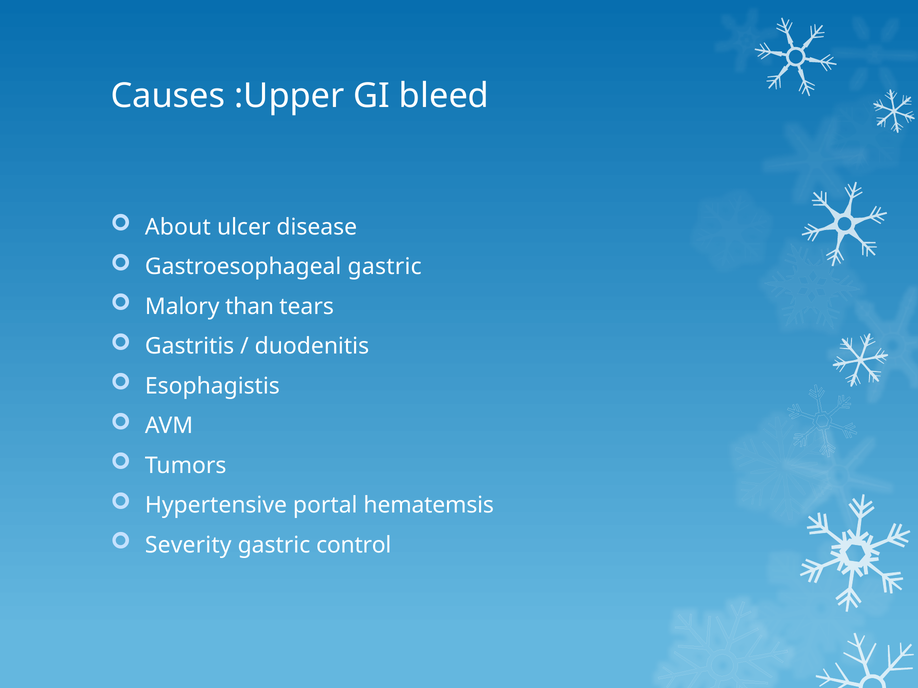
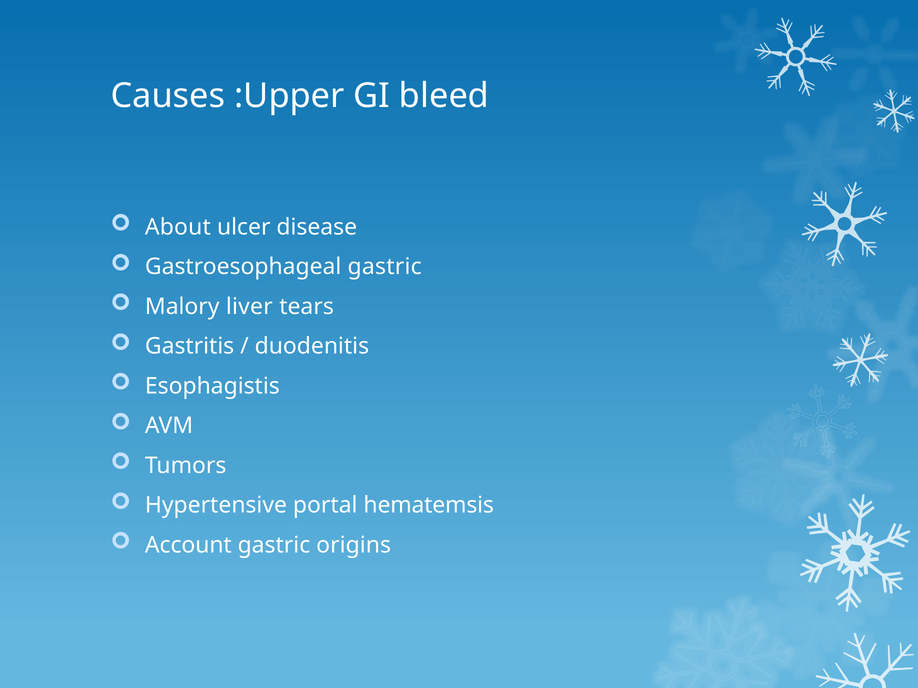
than: than -> liver (249, 307)
Severity: Severity -> Account (188, 546)
control: control -> origins (354, 546)
